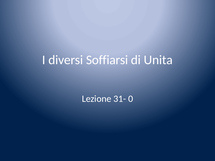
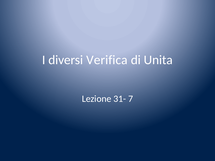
Soffiarsi: Soffiarsi -> Verifica (107, 60)
0: 0 -> 7 (131, 99)
